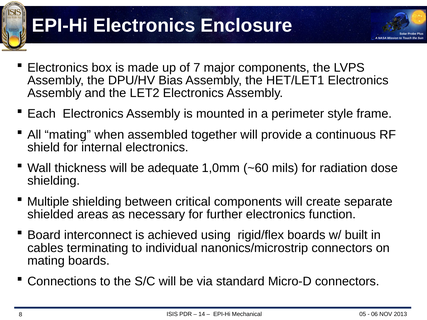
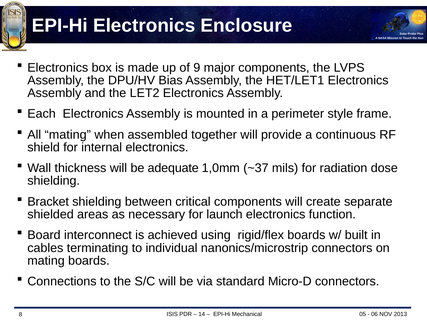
7: 7 -> 9 (197, 68)
~60: ~60 -> ~37 (256, 168)
Multiple: Multiple -> Bracket (48, 202)
further: further -> launch (225, 215)
